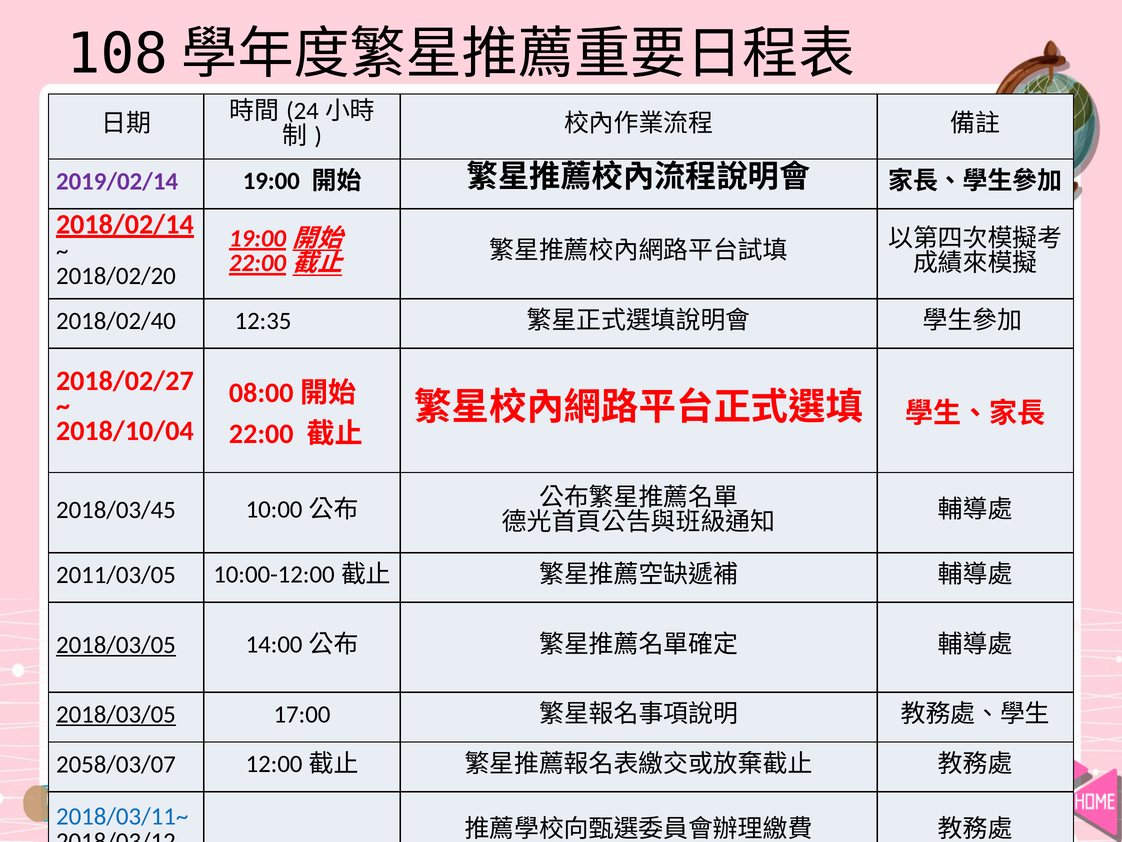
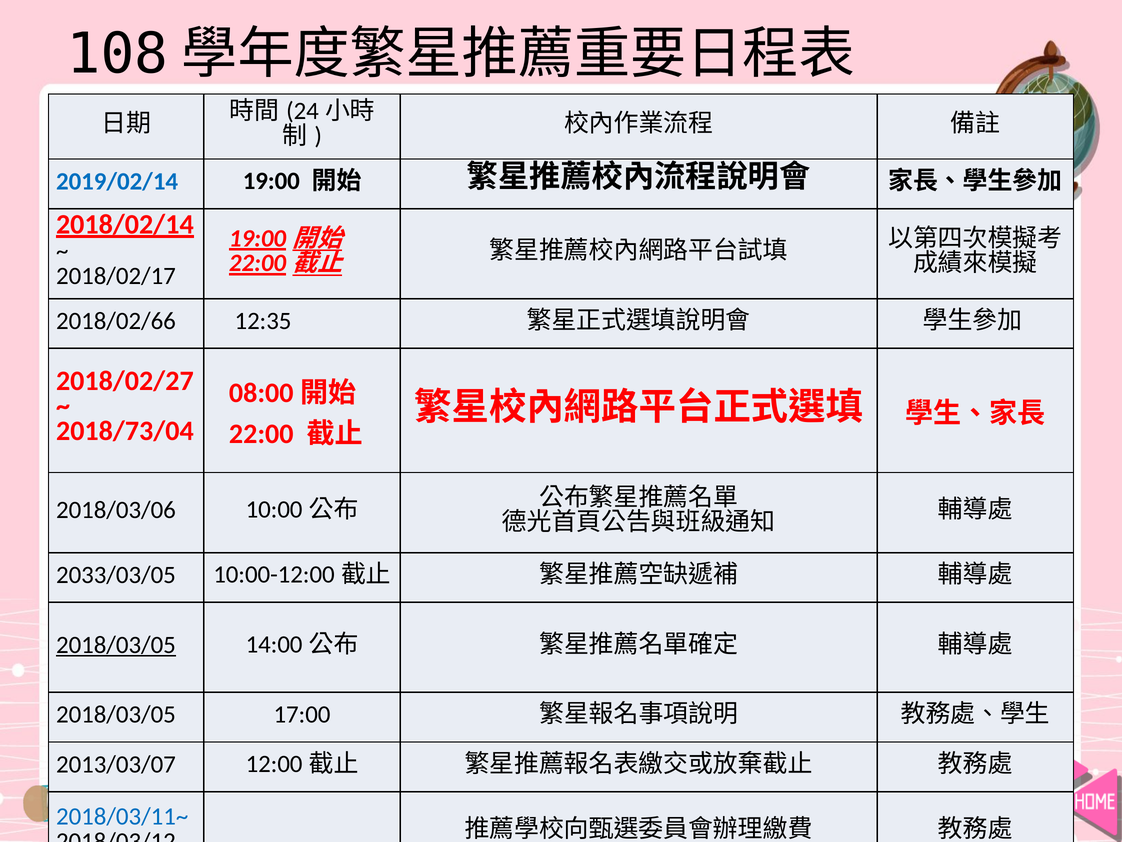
2019/02/14 colour: purple -> blue (117, 181)
2018/02/20: 2018/02/20 -> 2018/02/17 (116, 276)
2018/02/40: 2018/02/40 -> 2018/02/66 (116, 321)
2018/10/04: 2018/10/04 -> 2018/73/04 (125, 431)
2018/03/45: 2018/03/45 -> 2018/03/06 (116, 510)
2011/03/05: 2011/03/05 -> 2033/03/05 (116, 575)
2018/03/05 underline: present -> none (116, 714)
2058/03/07: 2058/03/07 -> 2013/03/07 (116, 764)
